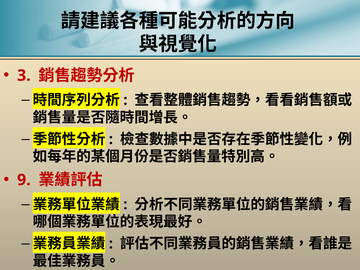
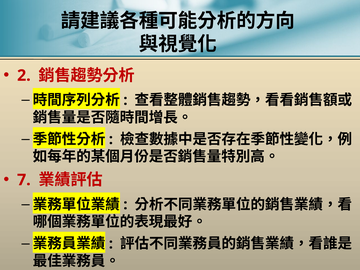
3: 3 -> 2 (24, 75)
9: 9 -> 7 (24, 180)
